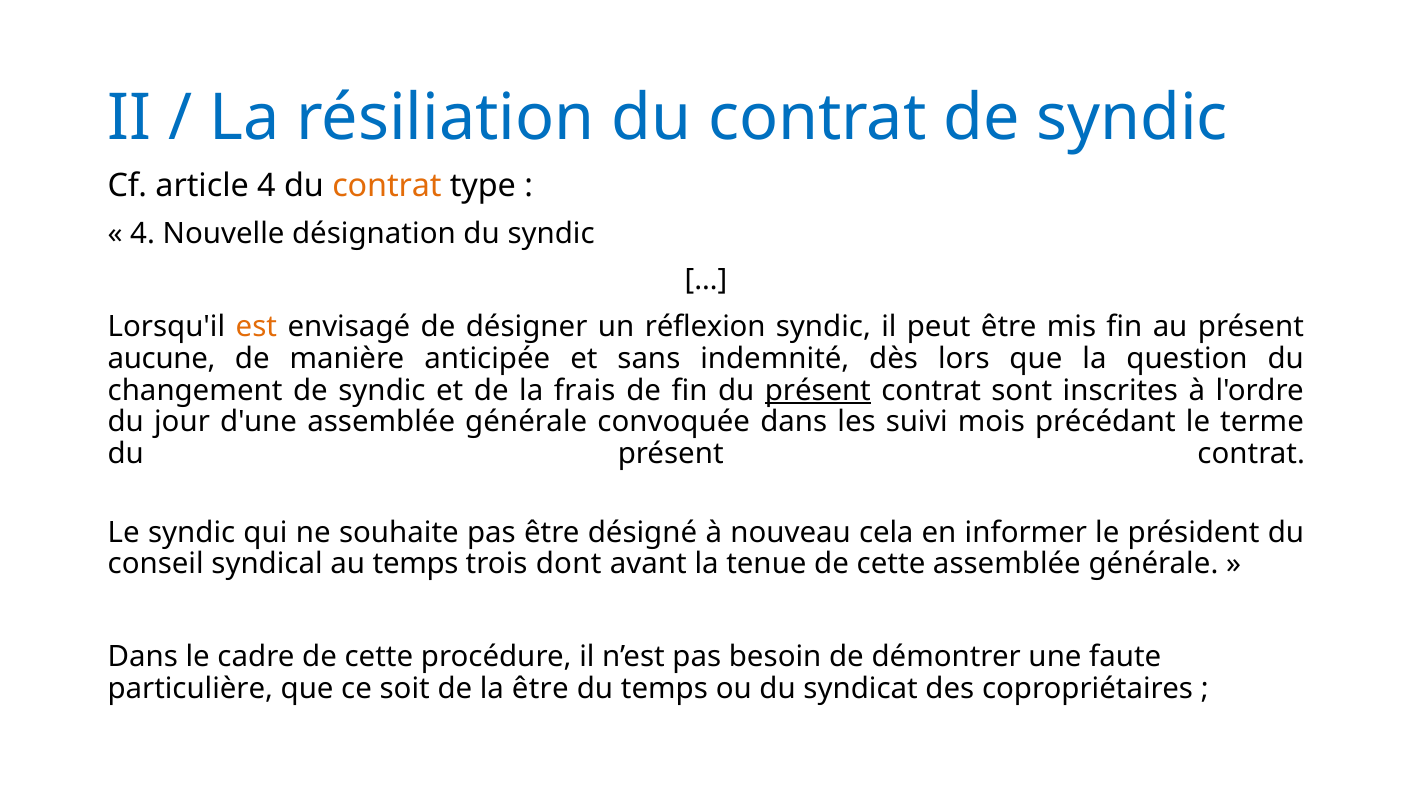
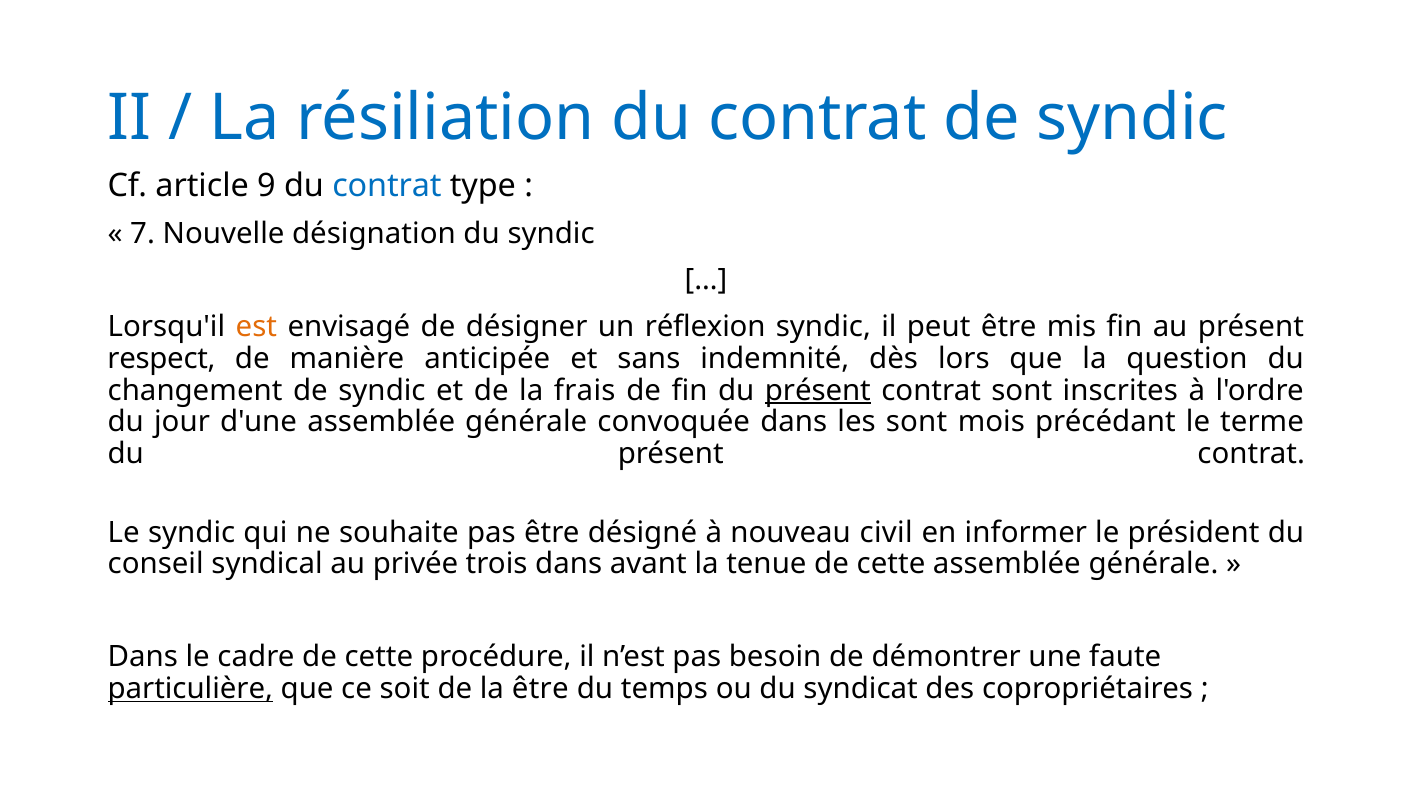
article 4: 4 -> 9 (266, 186)
contrat colour: orange -> blue (387, 186)
4: 4 -> 7 (143, 234)
aucune: aucune -> respect (162, 359)
les suivi: suivi -> sont (917, 422)
cela: cela -> civil (886, 532)
au temps: temps -> privée (416, 564)
trois dont: dont -> dans (569, 564)
particulière underline: none -> present (190, 689)
